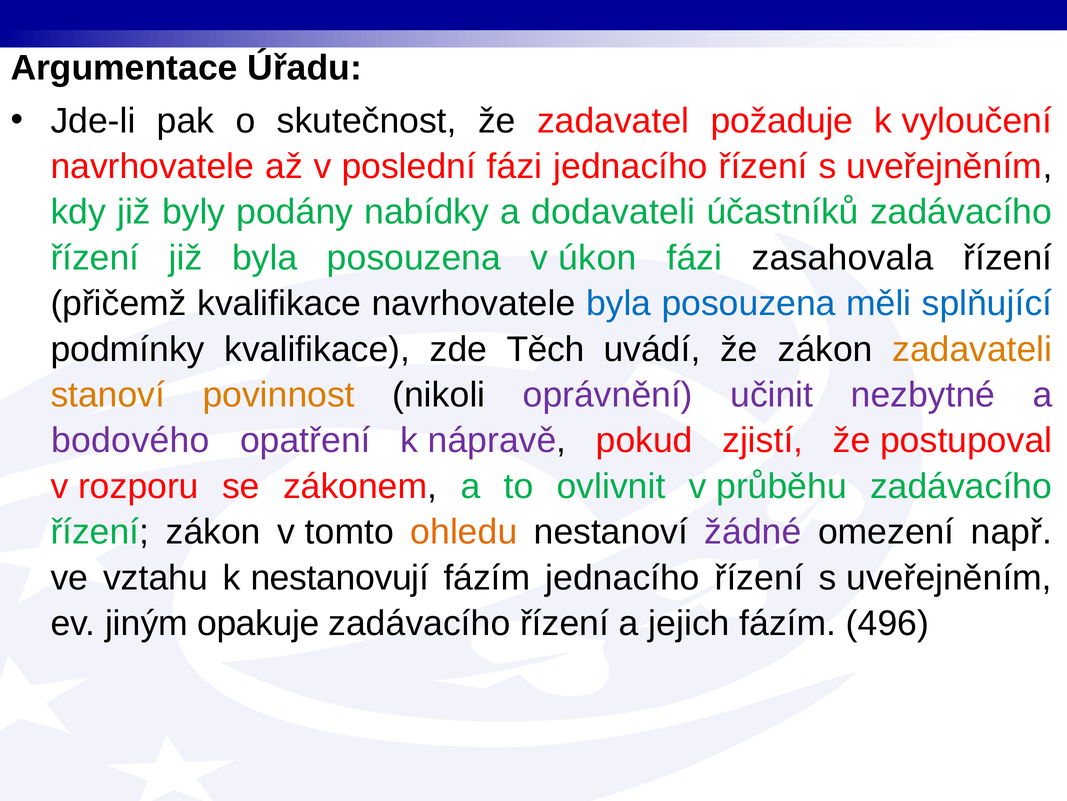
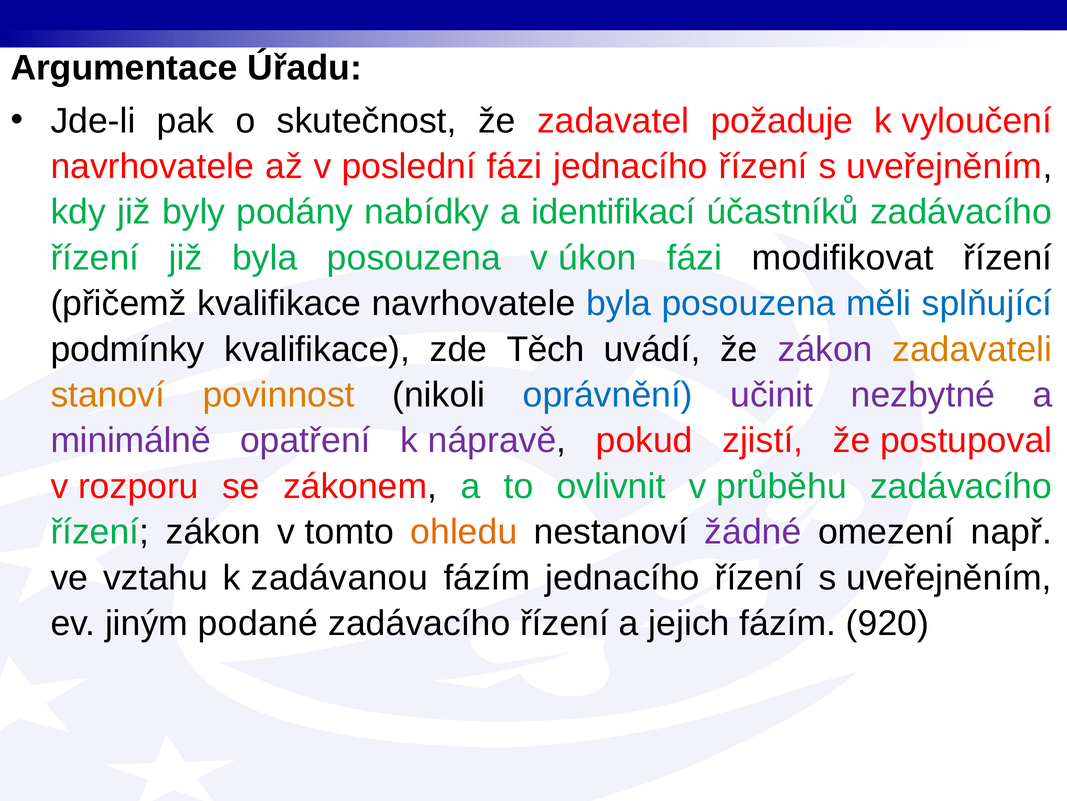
dodavateli: dodavateli -> identifikací (614, 212)
zasahovala: zasahovala -> modifikovat (843, 258)
zákon colour: black -> purple (825, 349)
oprávnění colour: purple -> blue (608, 395)
bodového: bodového -> minimálně (131, 440)
nestanovují: nestanovují -> zadávanou (339, 577)
opakuje: opakuje -> podané (258, 623)
496: 496 -> 920 (888, 623)
